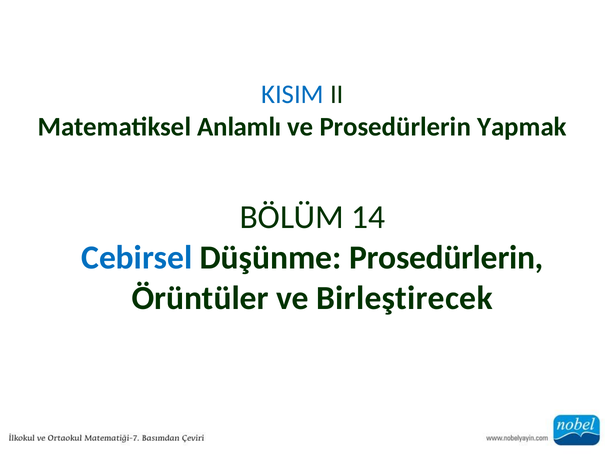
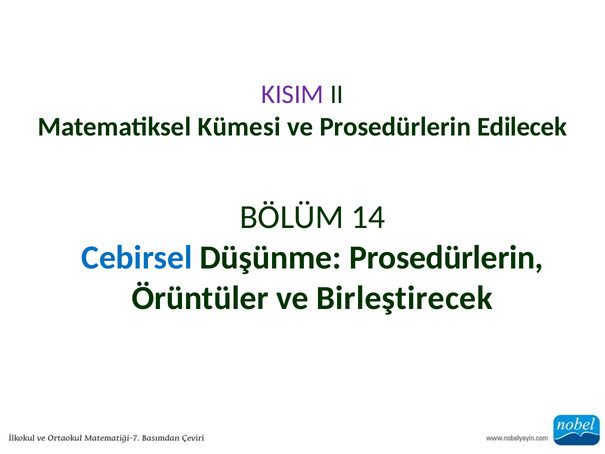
KISIM colour: blue -> purple (293, 94)
Anlamlı: Anlamlı -> Kümesi (239, 127)
Yapmak: Yapmak -> Edilecek (522, 127)
